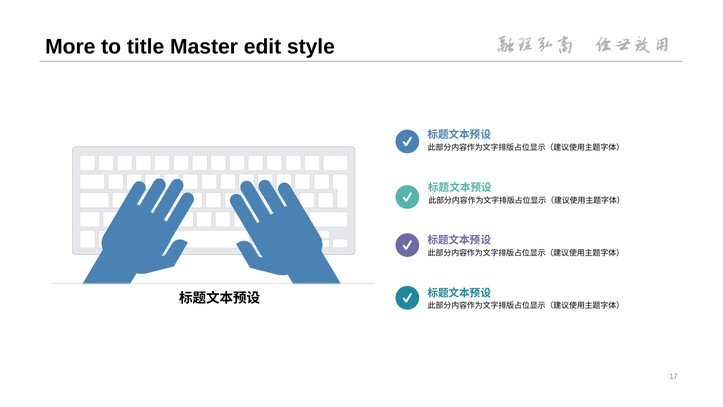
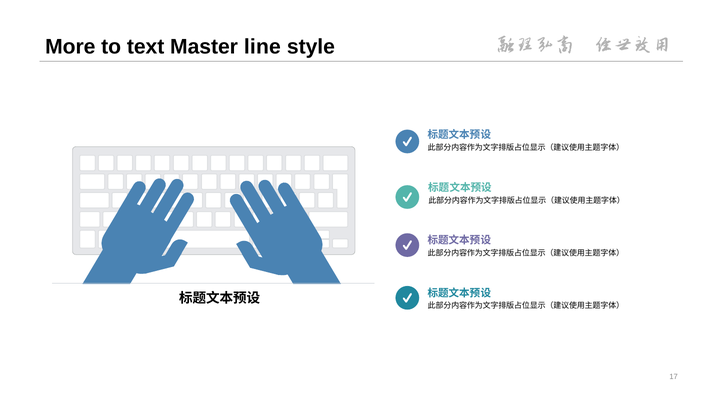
title: title -> text (146, 47)
edit: edit -> line (262, 47)
